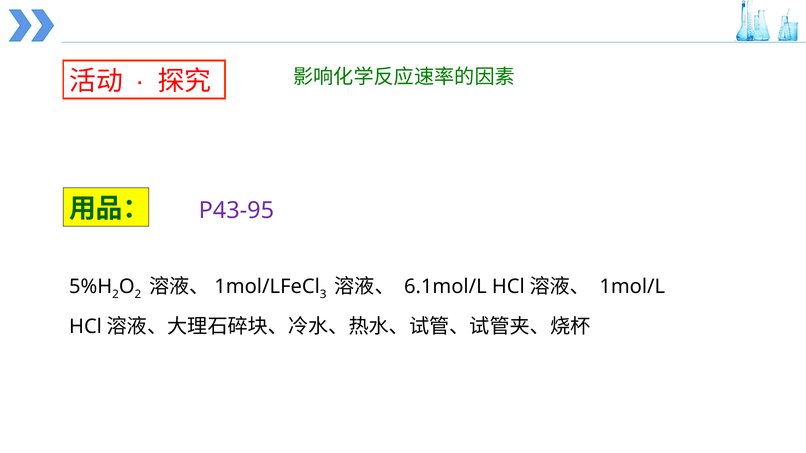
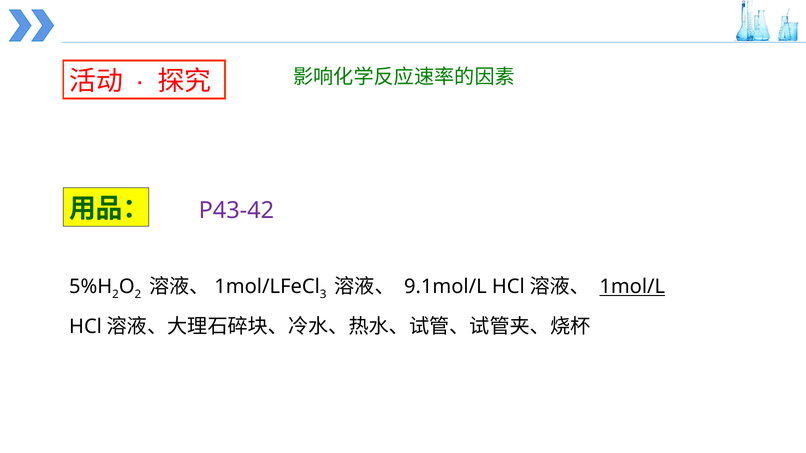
P43-95: P43-95 -> P43-42 (236, 211)
6.1mol/L: 6.1mol/L -> 9.1mol/L (445, 287)
1mol/L underline: none -> present (632, 287)
